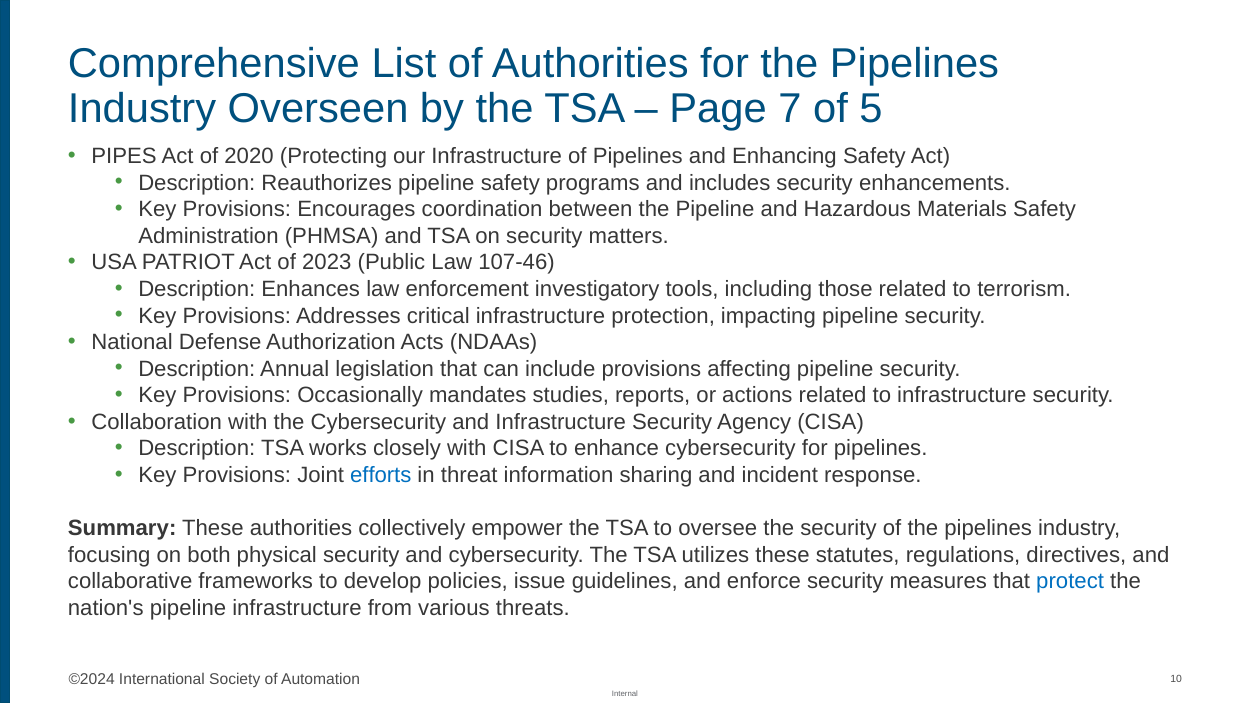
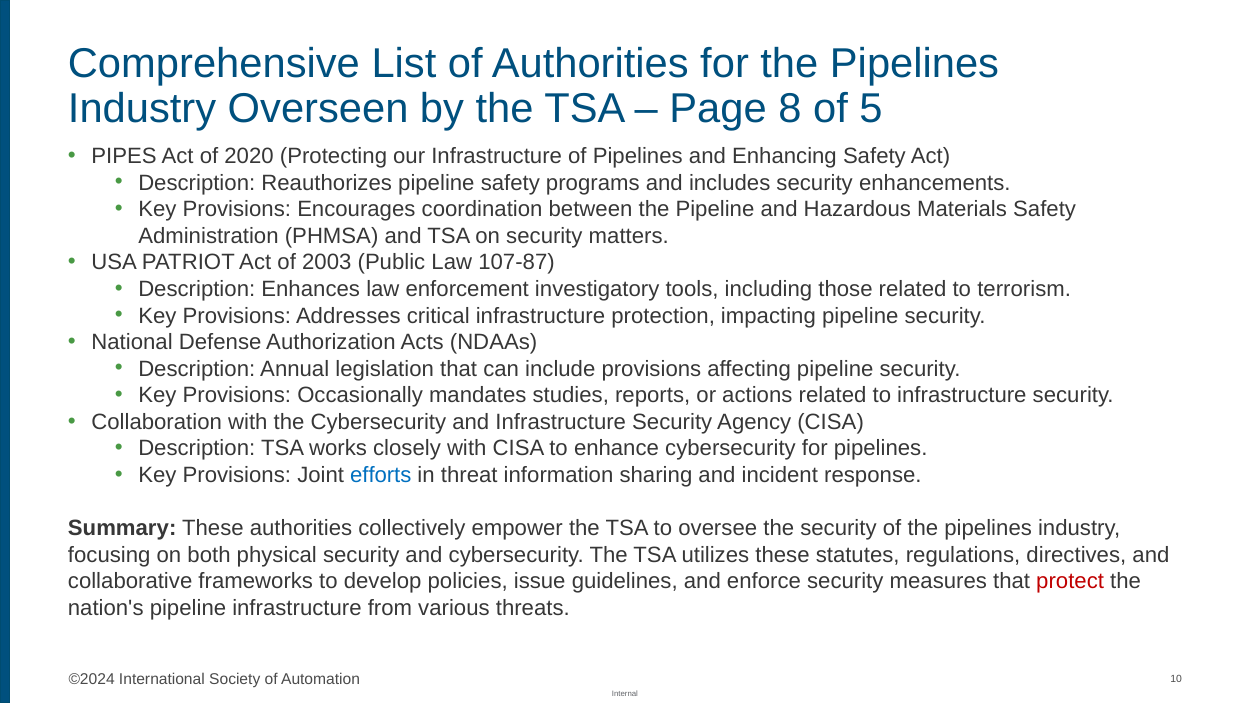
7: 7 -> 8 (790, 109)
2023: 2023 -> 2003 (327, 263)
107-46: 107-46 -> 107-87 (517, 263)
protect colour: blue -> red (1070, 582)
